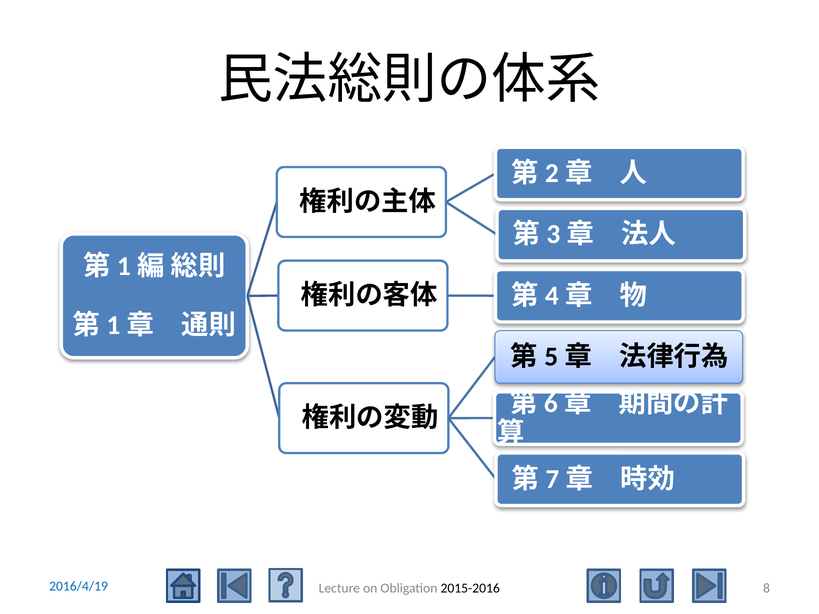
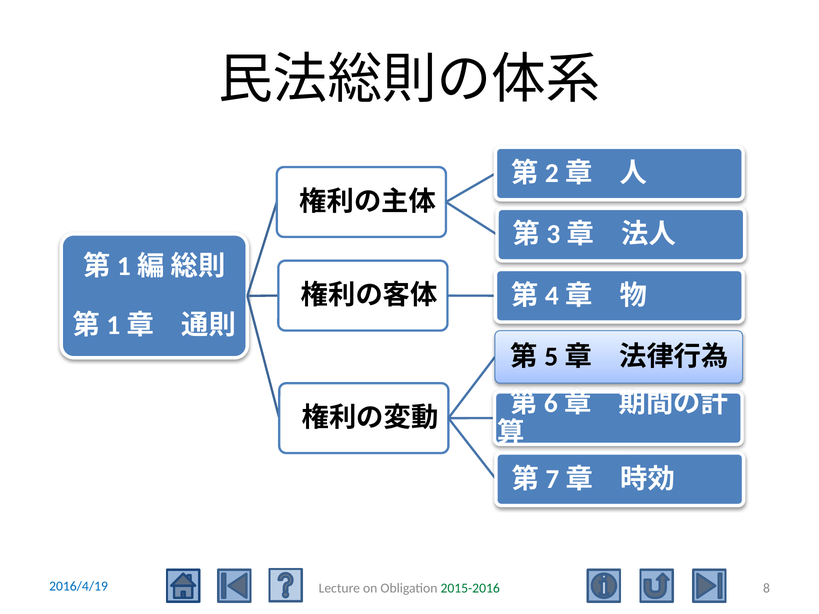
2015-2016 colour: black -> green (470, 589)
